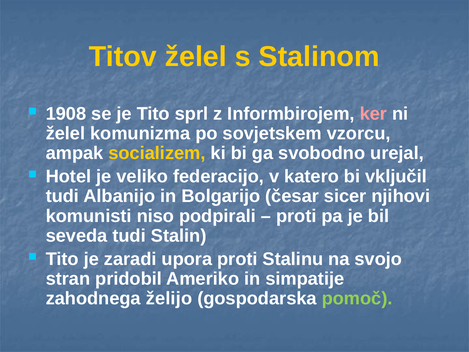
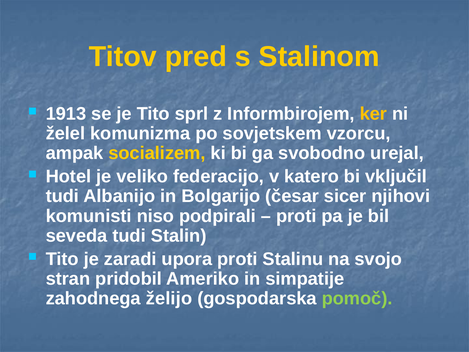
Titov želel: želel -> pred (196, 57)
1908: 1908 -> 1913 (66, 114)
ker colour: pink -> yellow (373, 114)
